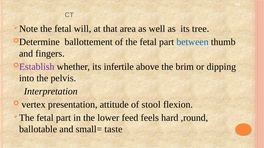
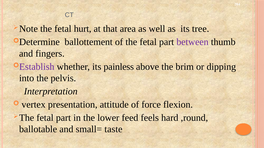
will: will -> hurt (83, 29)
between colour: blue -> purple (192, 42)
infertile: infertile -> painless (119, 67)
stool: stool -> force (151, 105)
